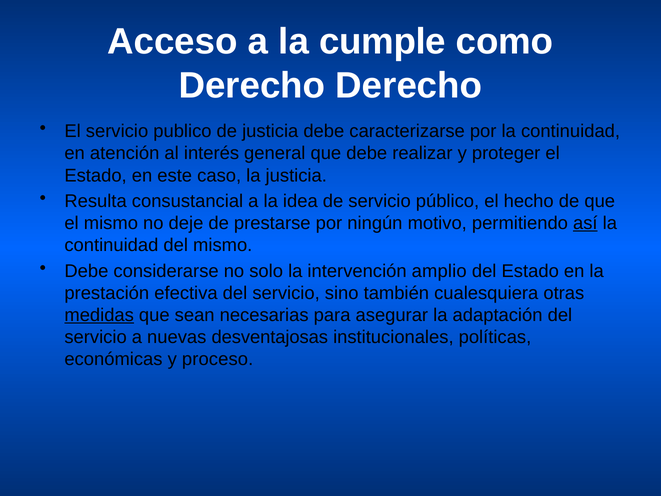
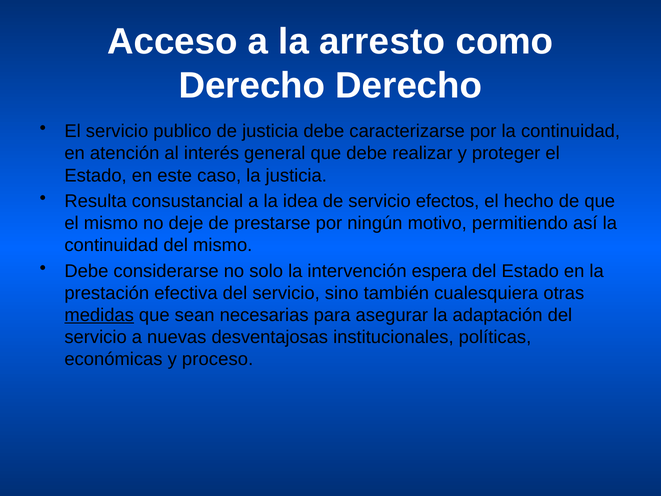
cumple: cumple -> arresto (382, 42)
público: público -> efectos (448, 201)
así underline: present -> none (585, 223)
amplio: amplio -> espera (439, 271)
